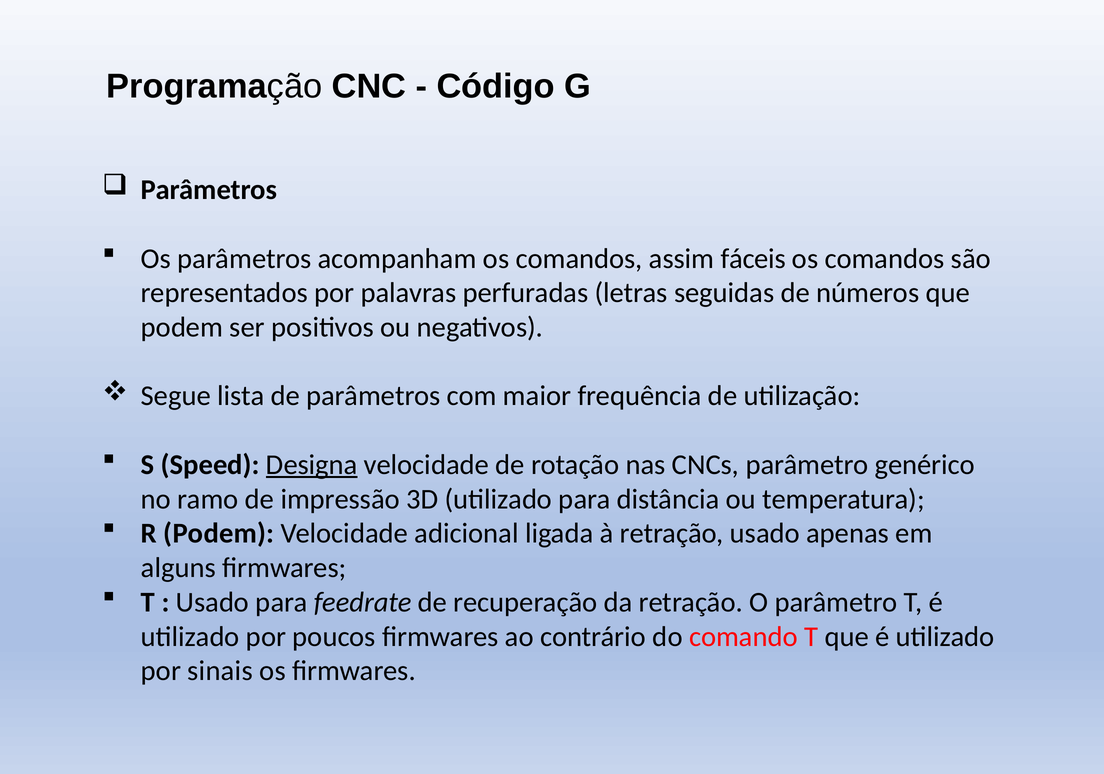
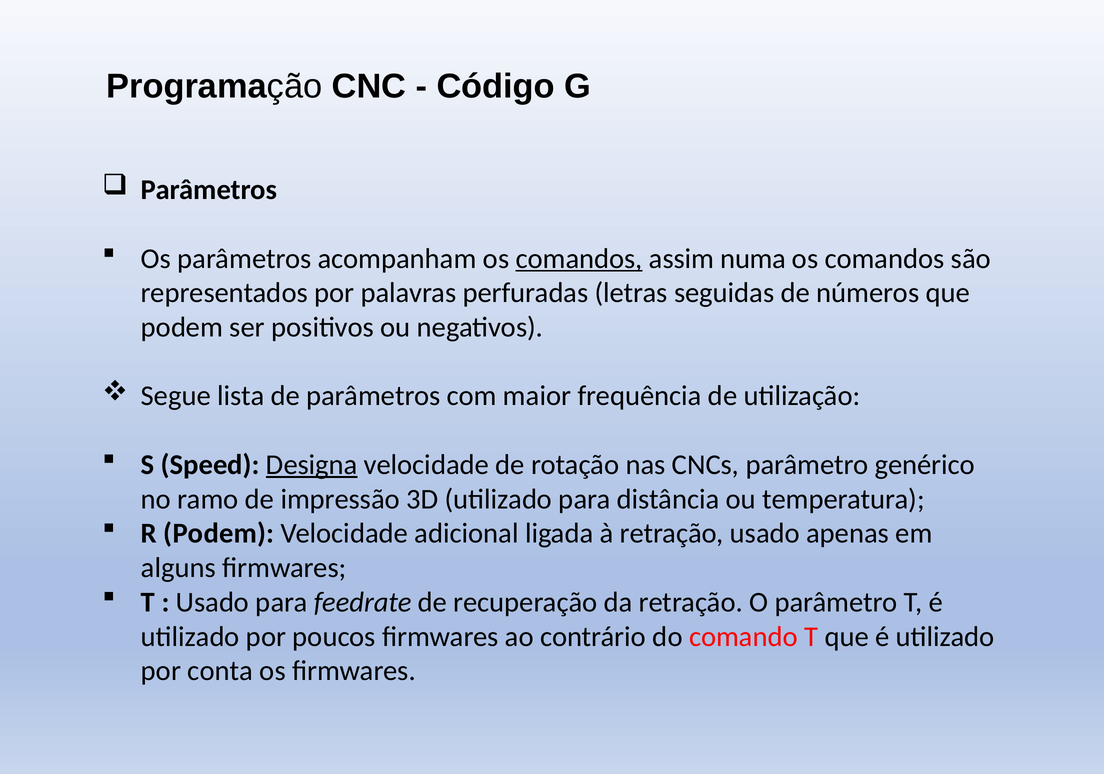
comandos underline: none -> present (579, 259)
fáceis: fáceis -> numa (753, 259)
sinais: sinais -> conta (220, 671)
